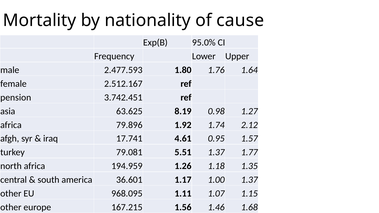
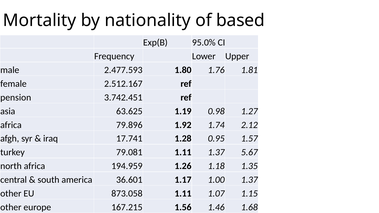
cause: cause -> based (240, 20)
1.64: 1.64 -> 1.81 (249, 70)
8.19: 8.19 -> 1.19 (183, 111)
4.61: 4.61 -> 1.28 (183, 139)
79.081 5.51: 5.51 -> 1.11 (183, 152)
1.77: 1.77 -> 5.67 (249, 152)
968.095: 968.095 -> 873.058 (127, 194)
